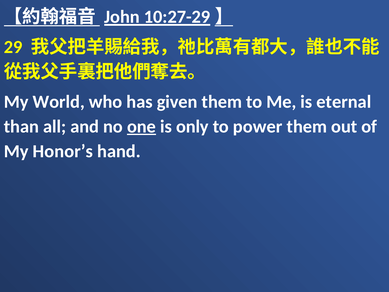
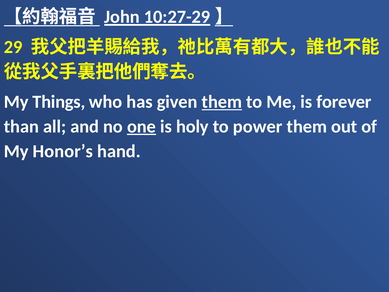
World: World -> Things (59, 102)
them underline: none -> present (222, 102)
eternal: eternal -> forever (344, 102)
only: only -> holy (192, 126)
